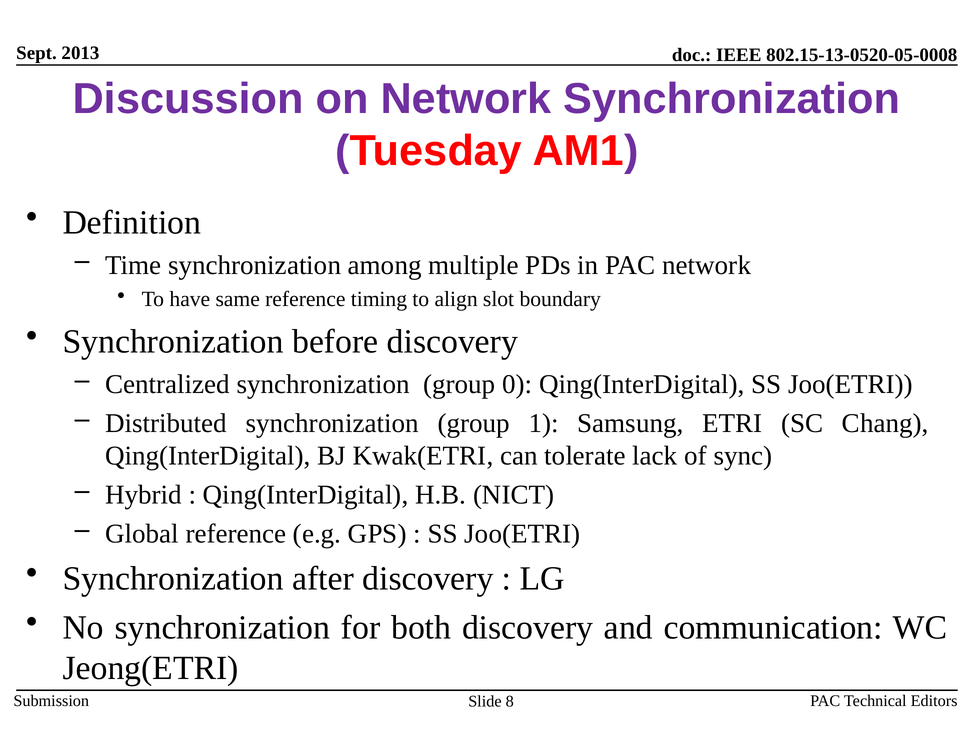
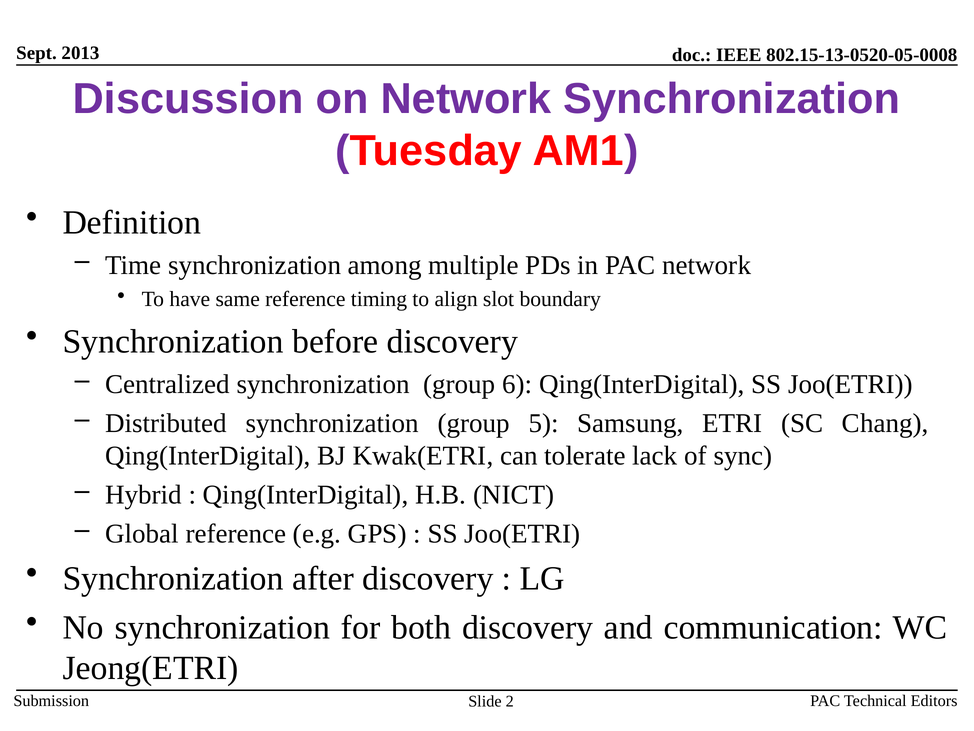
0: 0 -> 6 (517, 384)
1: 1 -> 5 (544, 423)
8: 8 -> 2 (510, 701)
